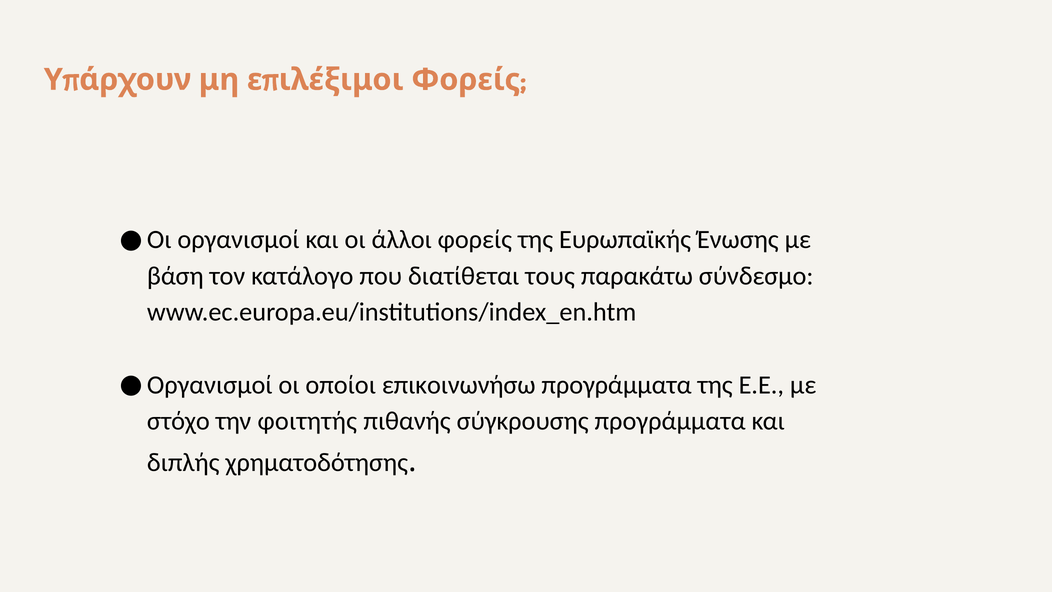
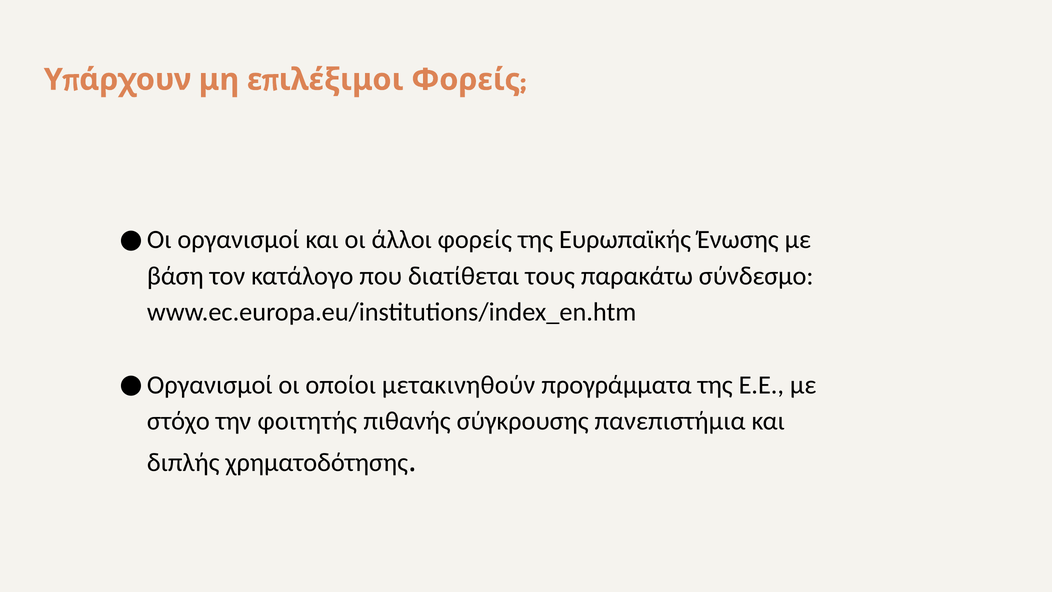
επικοινωνήσω: επικοινωνήσω -> μετακινηθούν (459, 385)
σύγκρουσης προγράμματα: προγράμματα -> πανεπιστήμια (670, 421)
